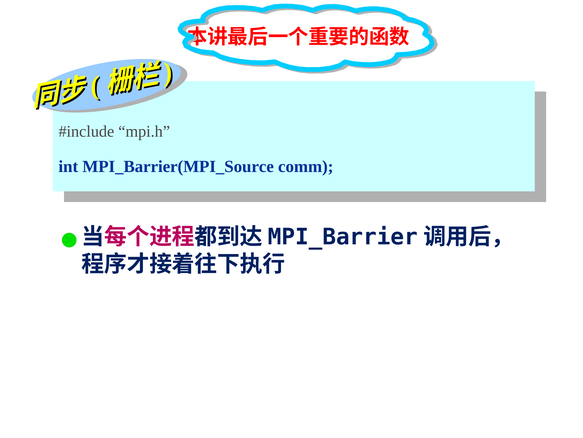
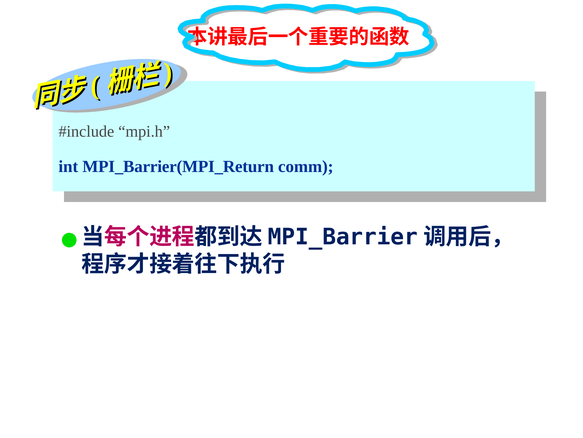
MPI_Barrier(MPI_Source: MPI_Barrier(MPI_Source -> MPI_Barrier(MPI_Return (178, 166)
